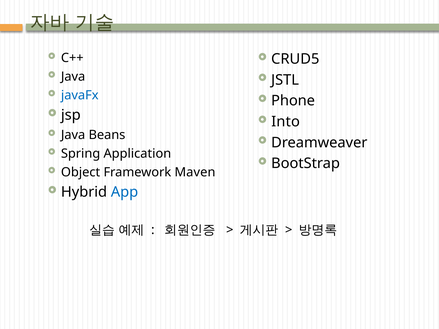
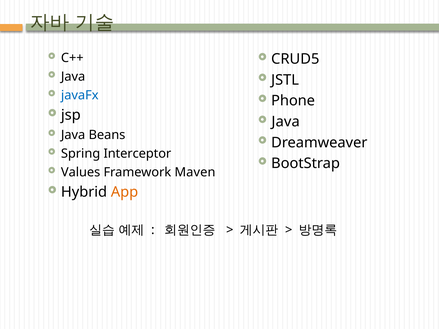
Into: Into -> Java (286, 122)
Application: Application -> Interceptor (137, 154)
Object: Object -> Values (81, 172)
App colour: blue -> orange (125, 192)
